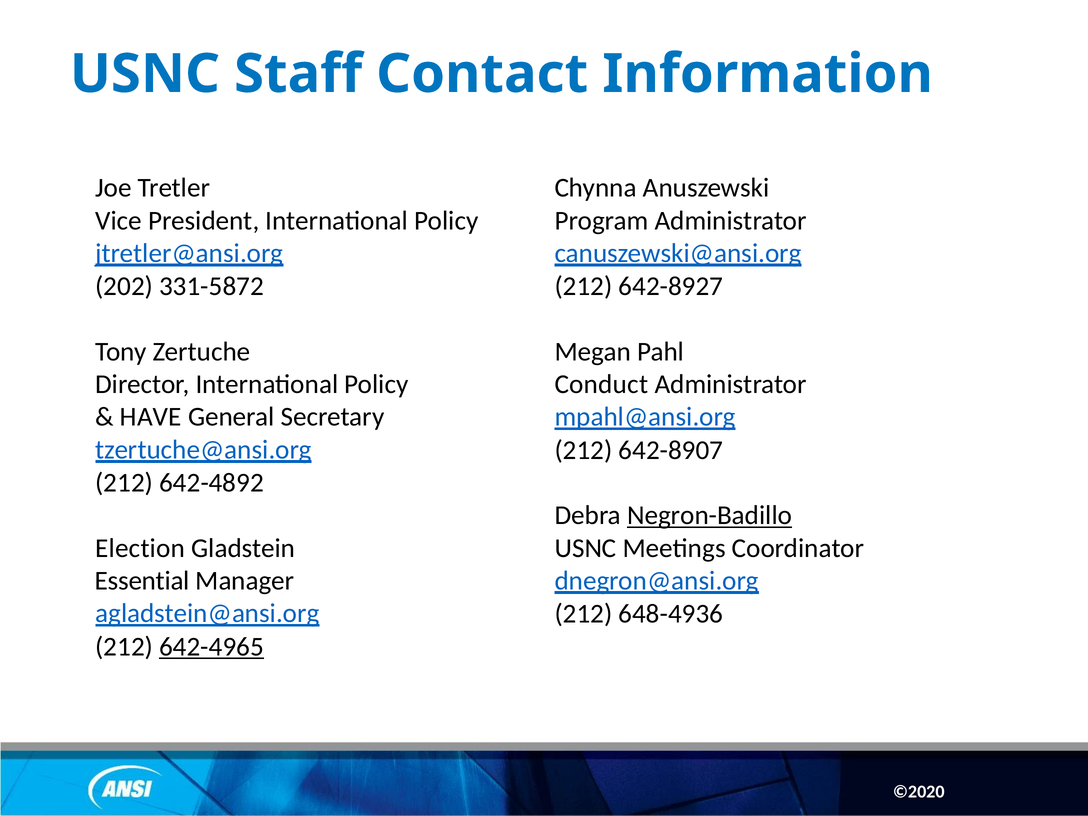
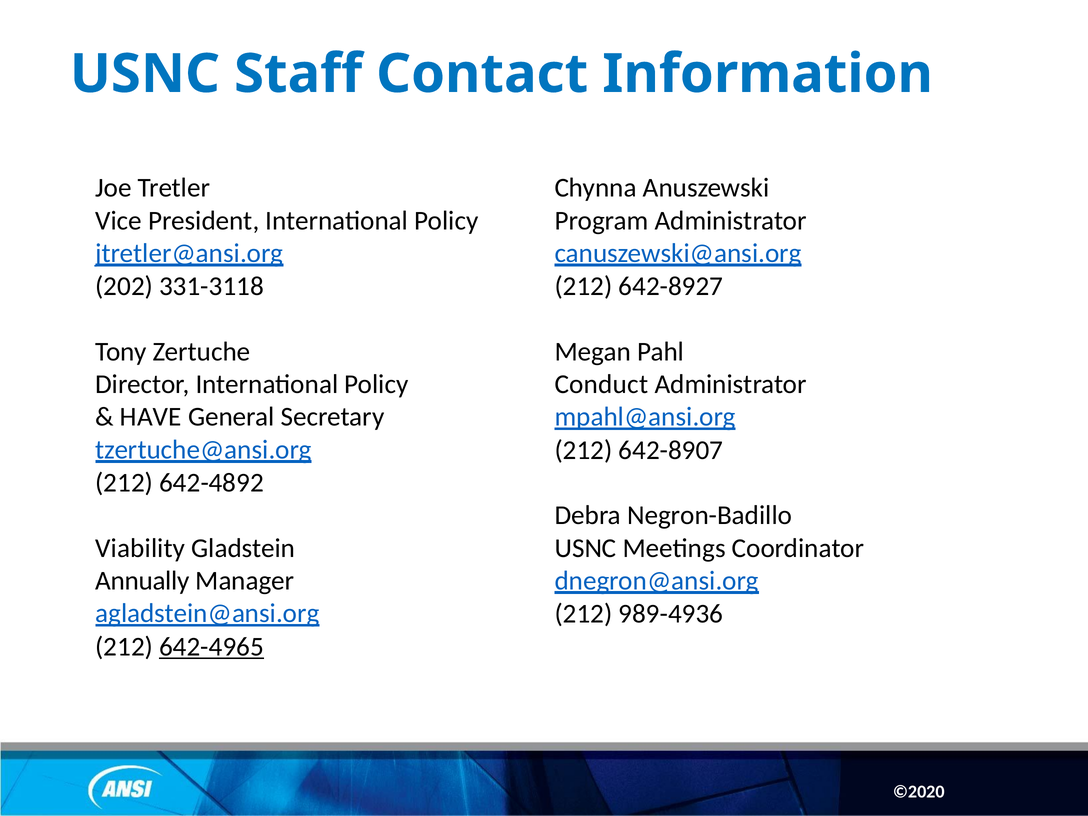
331-5872: 331-5872 -> 331-3118 (211, 286)
Negron-Badillo underline: present -> none (710, 515)
Election: Election -> Viability (140, 548)
Essential: Essential -> Annually (142, 581)
648-4936: 648-4936 -> 989-4936 (671, 614)
